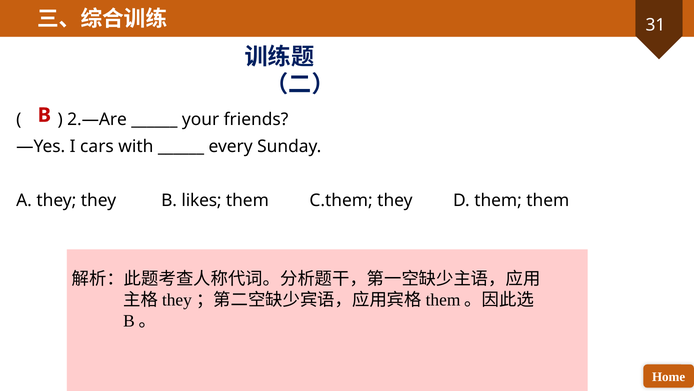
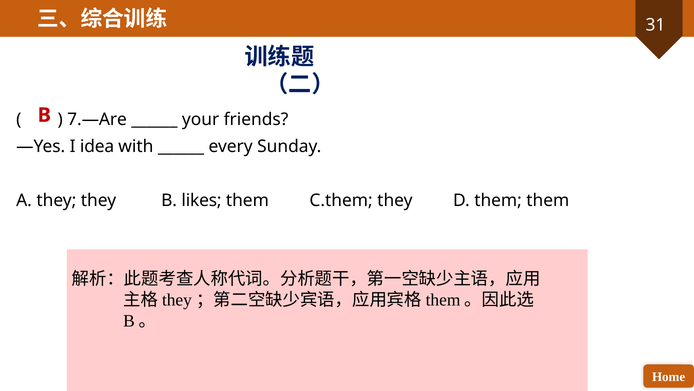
2.—Are: 2.—Are -> 7.—Are (97, 119)
cars: cars -> idea (97, 146)
